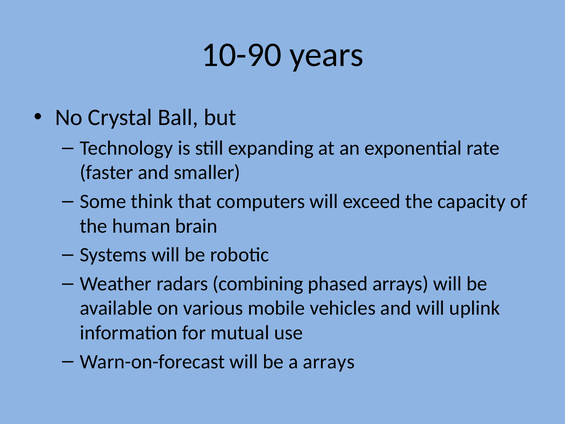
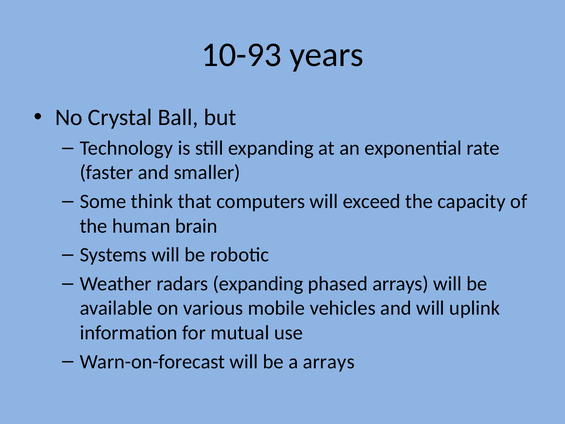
10-90: 10-90 -> 10-93 (242, 55)
radars combining: combining -> expanding (258, 284)
